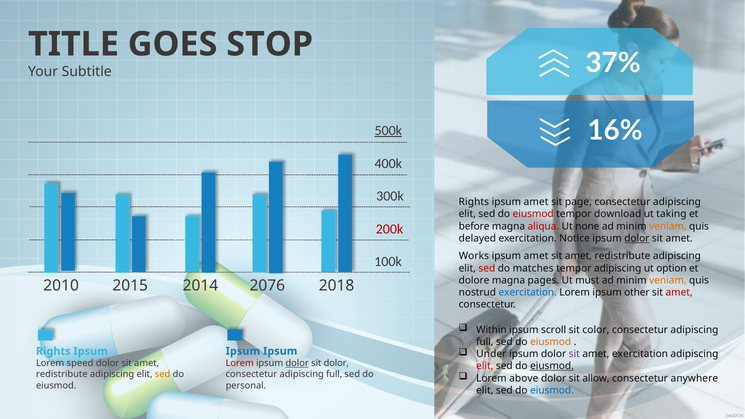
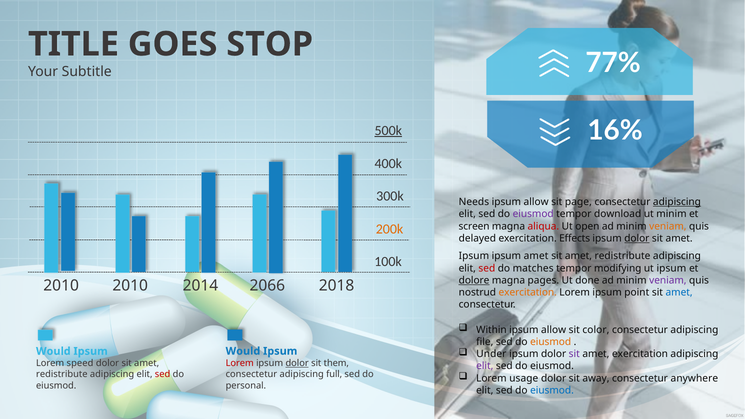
37%: 37% -> 77% (613, 63)
Rights: Rights -> Needs (474, 202)
amet: amet -> allow (536, 202)
adipiscing underline: none -> present (677, 202)
eiusmod colour: red -> purple (533, 214)
ut taking: taking -> minim (671, 214)
200k colour: red -> orange (390, 229)
before: before -> screen (474, 226)
none: none -> open (587, 226)
Notice: Notice -> Effects (575, 238)
Works: Works -> Ipsum (474, 256)
tempor adipiscing: adipiscing -> modifying (618, 268)
ut option: option -> ipsum (671, 268)
dolore underline: none -> present (474, 280)
must: must -> done (587, 280)
veniam colour: orange -> purple (668, 280)
2010 2015: 2015 -> 2010 (130, 286)
2076: 2076 -> 2066 (267, 286)
exercitation colour: blue -> orange (528, 292)
other: other -> point (637, 292)
amet colour: red -> blue (679, 292)
scroll: scroll -> allow (554, 330)
full: full -> file (485, 342)
Ipsum: Ipsum -> Would (243, 351)
Rights: Rights -> Would (53, 351)
sit dolor: dolor -> them (336, 363)
elit colour: red -> purple (485, 366)
eiusmod underline: present -> none (552, 366)
sed colour: orange -> red (163, 374)
above: above -> usage (524, 378)
allow: allow -> away (596, 378)
